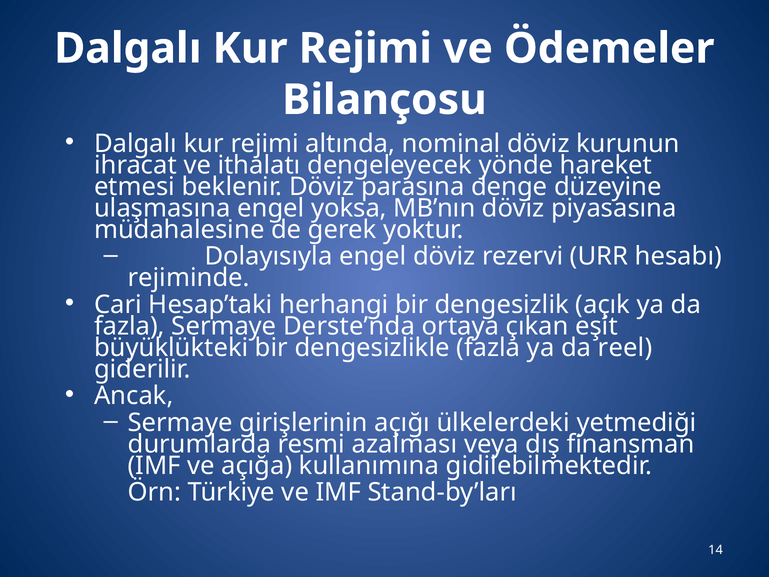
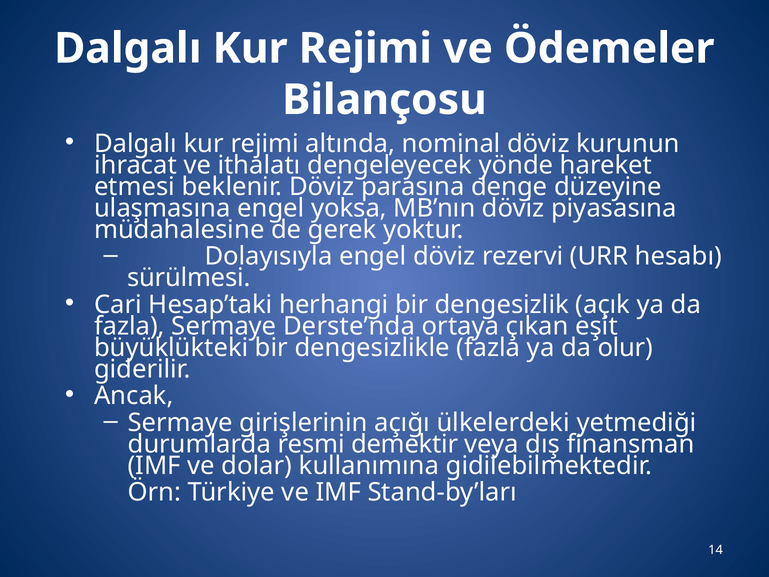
rejiminde: rejiminde -> sürülmesi (189, 278)
reel: reel -> olur (625, 348)
azalması: azalması -> demektir (405, 444)
açığa: açığa -> dolar (257, 465)
